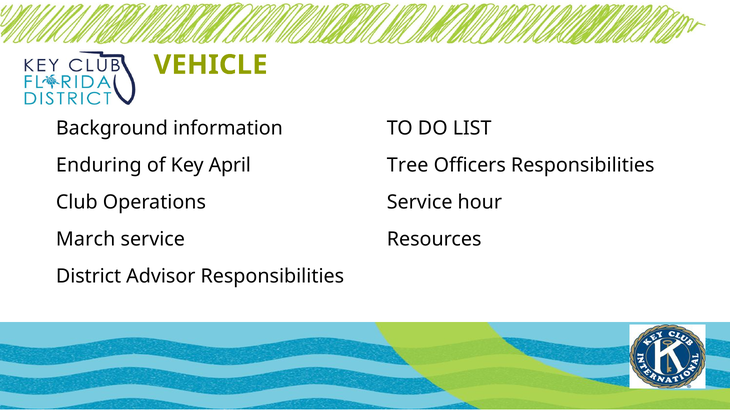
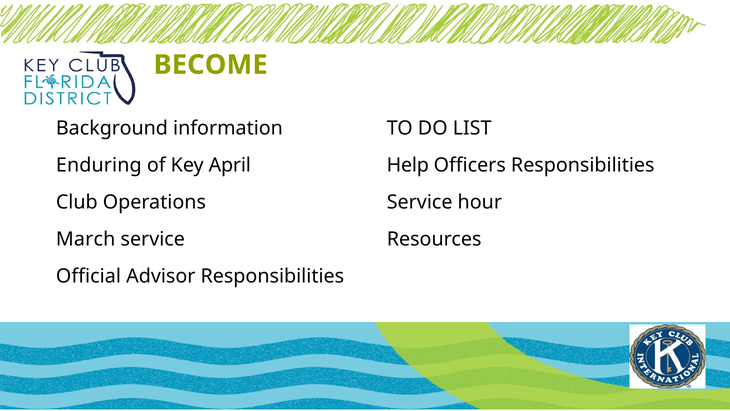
VEHICLE: VEHICLE -> BECOME (211, 65)
Tree: Tree -> Help (408, 165)
District: District -> Official (88, 276)
